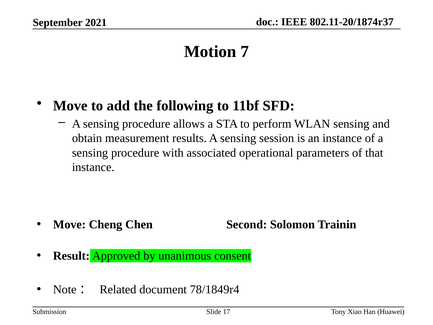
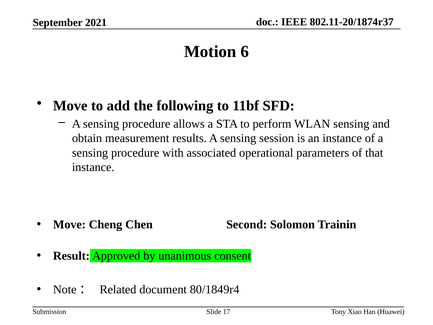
7: 7 -> 6 (245, 52)
78/1849r4: 78/1849r4 -> 80/1849r4 (215, 289)
